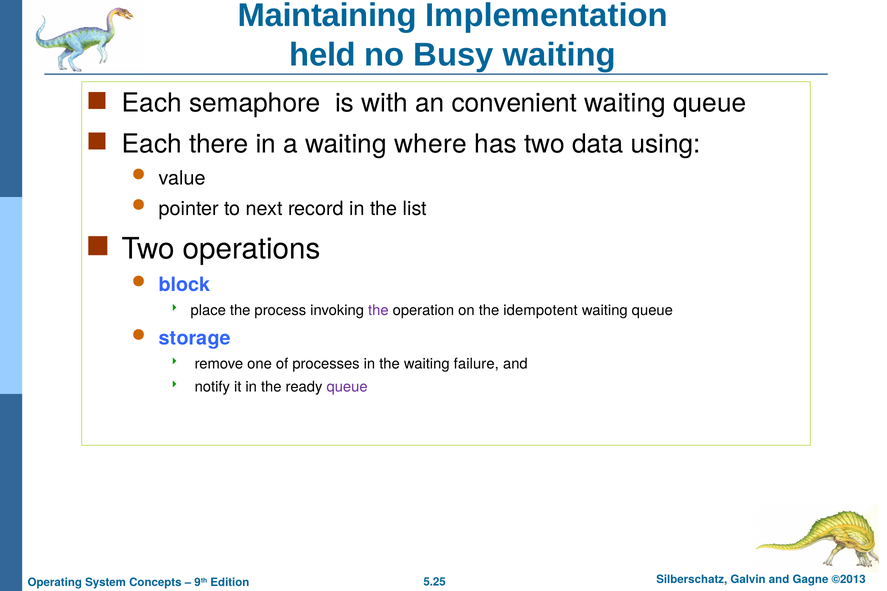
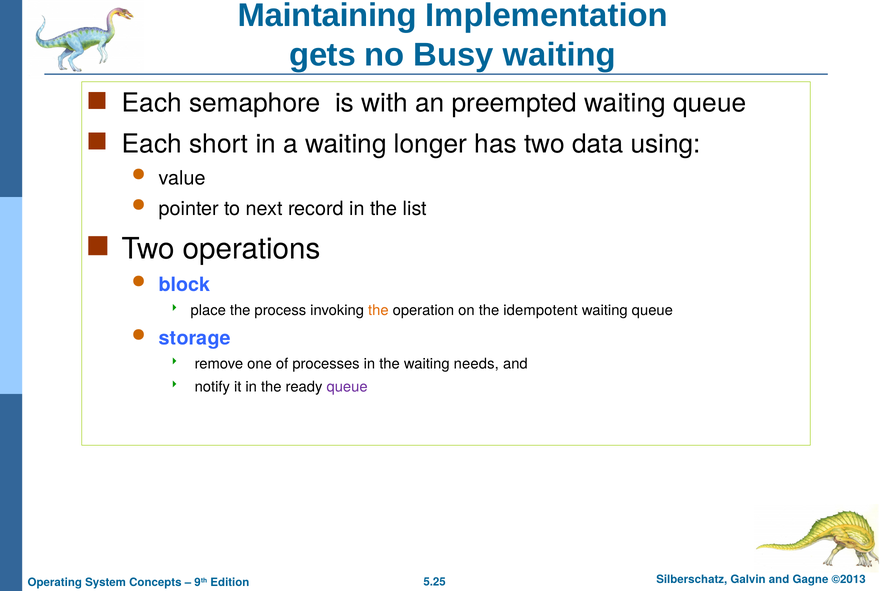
held: held -> gets (323, 55)
convenient: convenient -> preempted (514, 103)
there: there -> short (219, 144)
where: where -> longer (431, 144)
the colour: purple -> orange (378, 311)
failure: failure -> needs (476, 364)
